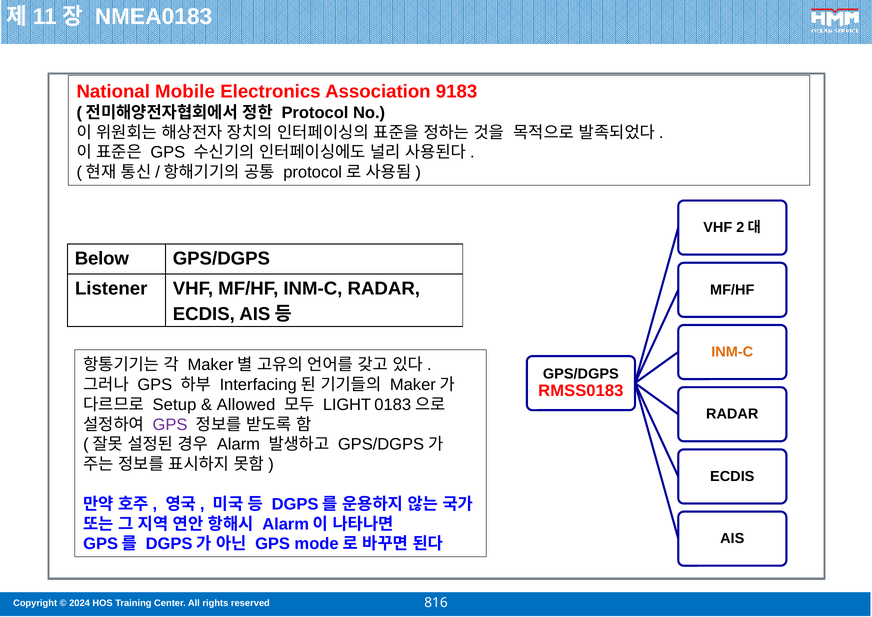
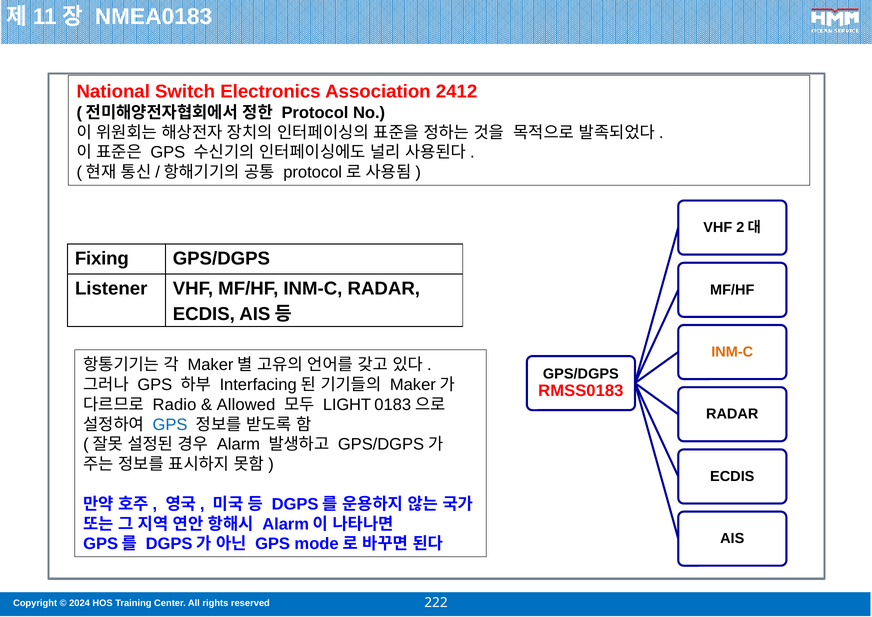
Mobile: Mobile -> Switch (185, 92)
9183: 9183 -> 2412 (457, 92)
Below: Below -> Fixing (102, 258)
Setup: Setup -> Radio (174, 404)
GPS colour: purple -> blue (170, 424)
816: 816 -> 222 (436, 602)
